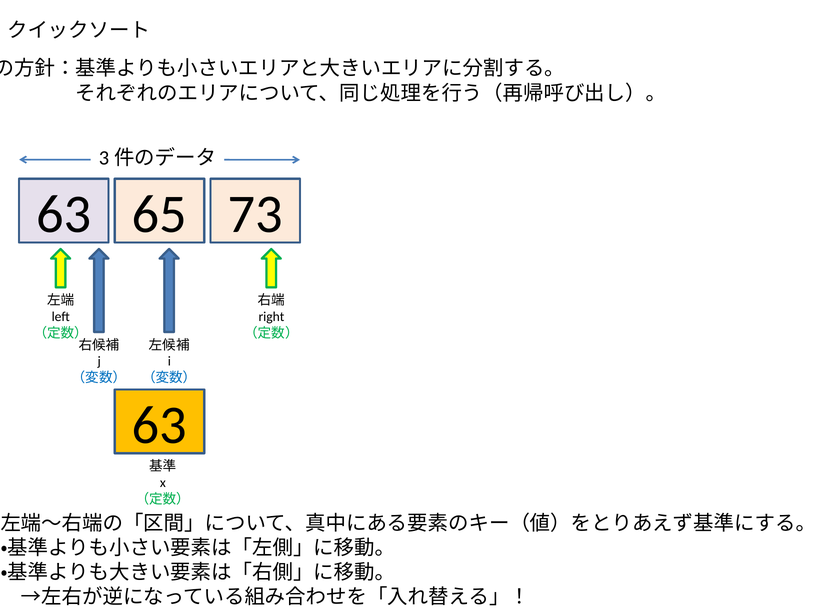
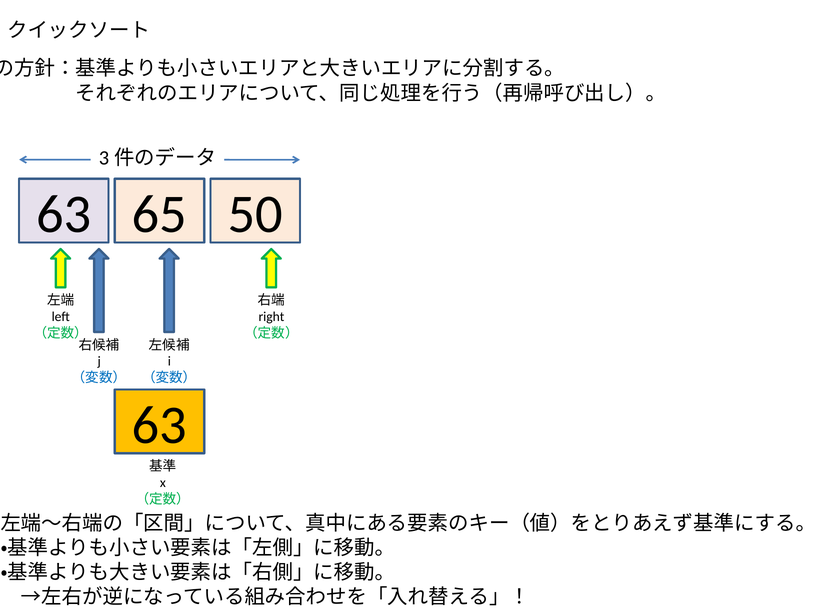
73: 73 -> 50 (255, 214)
